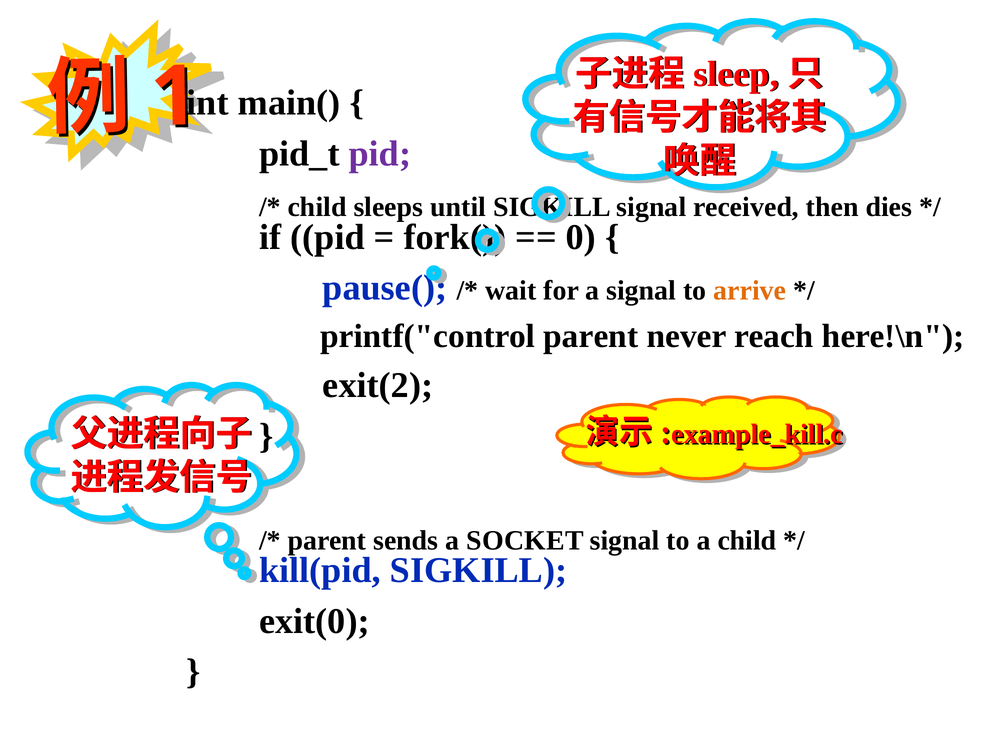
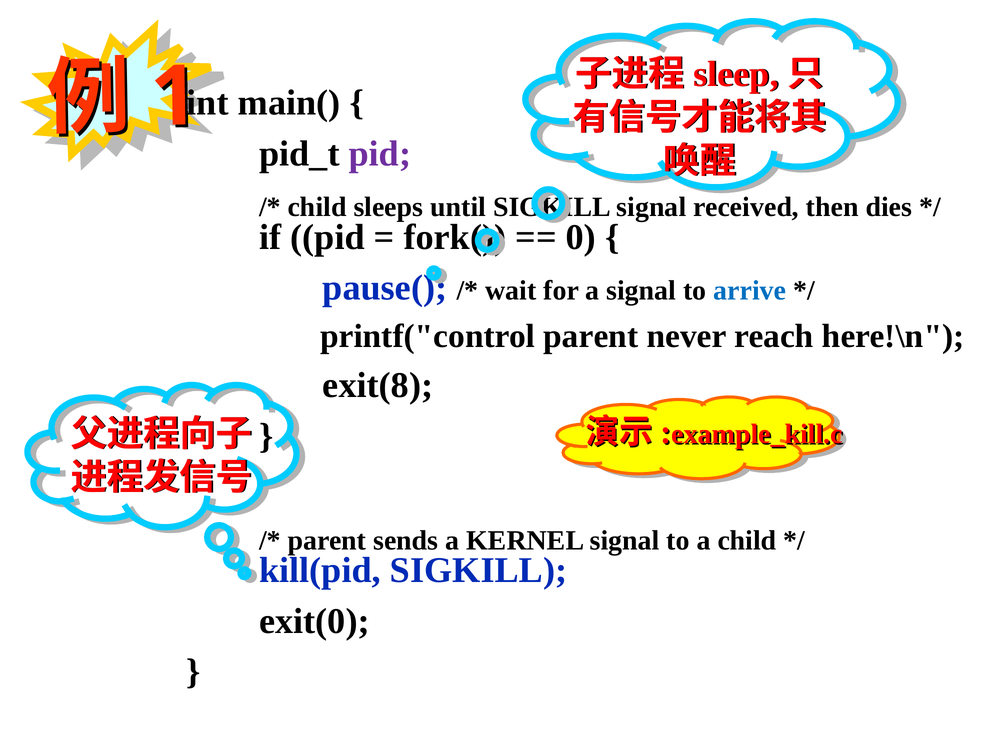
arrive colour: orange -> blue (750, 291)
exit(2: exit(2 -> exit(8 (378, 385)
SOCKET: SOCKET -> KERNEL (525, 540)
